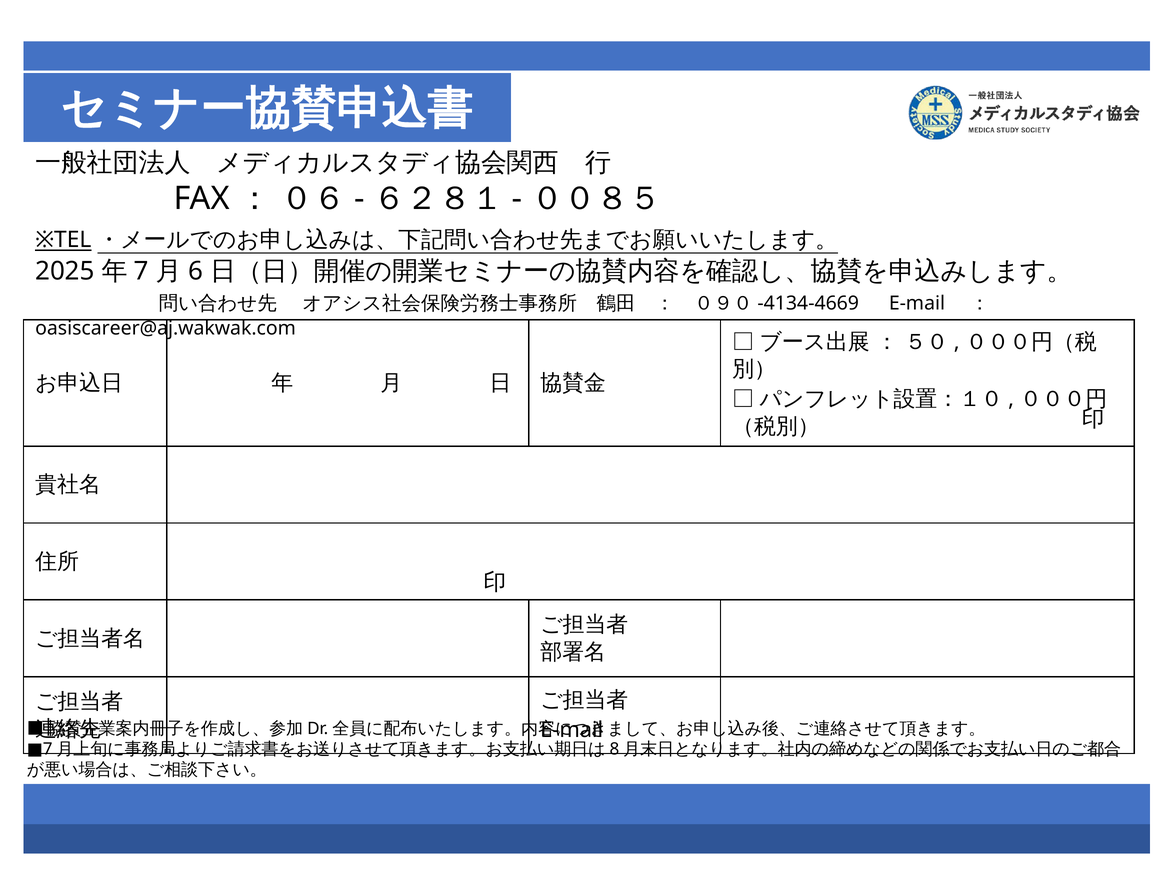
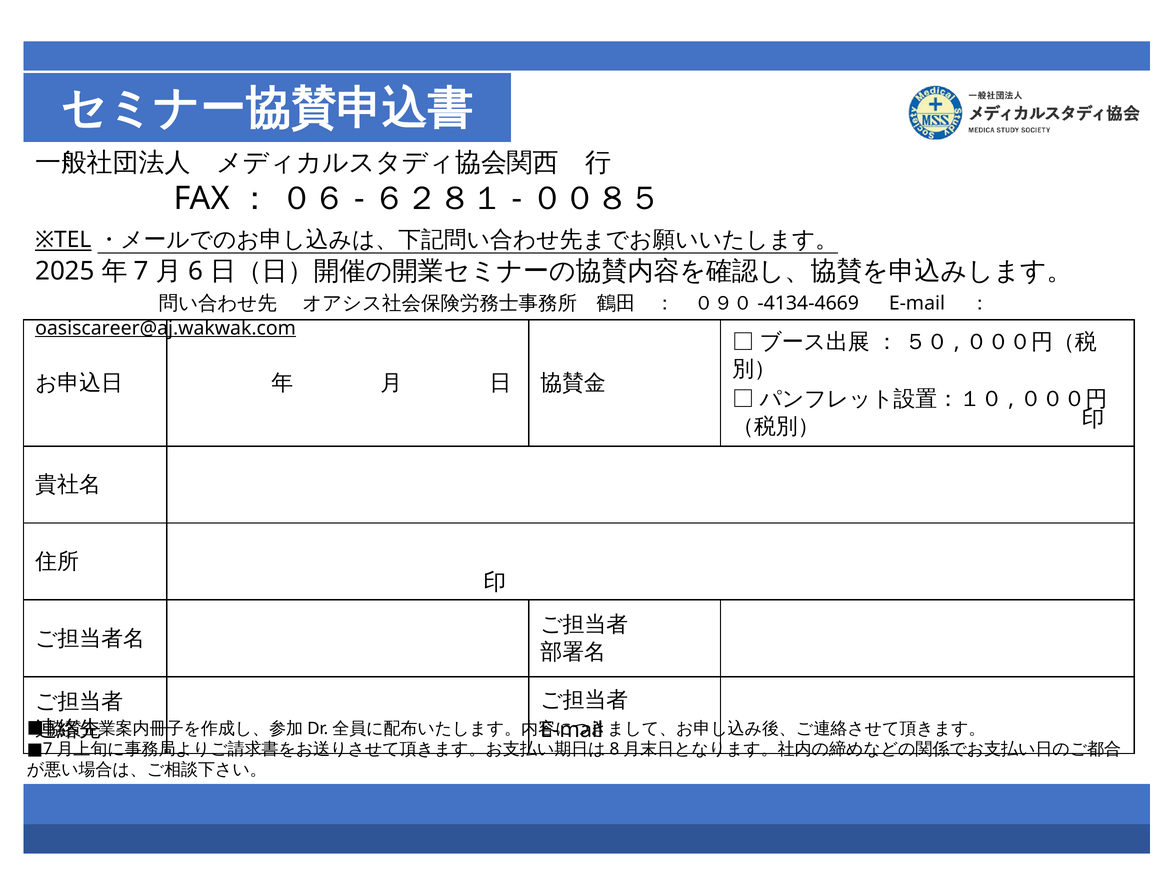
oasiscareer@aj.wakwak.com underline: none -> present (166, 328)
